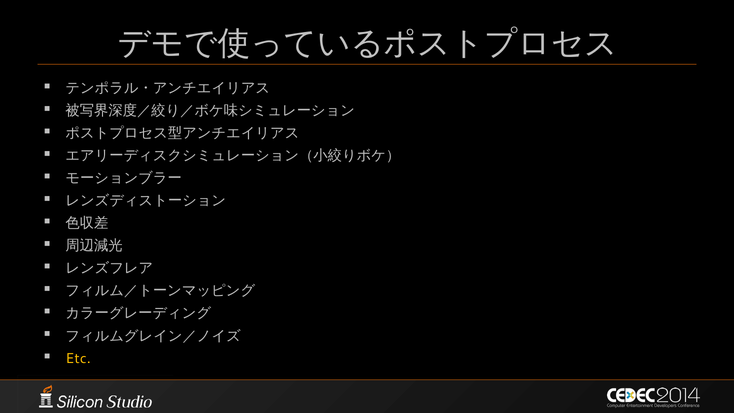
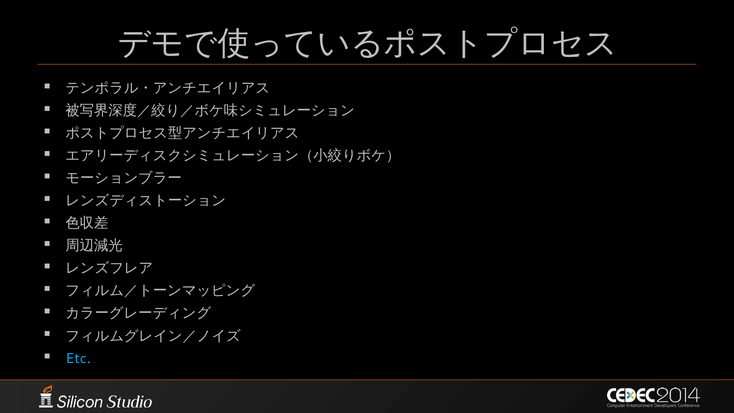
Etc colour: yellow -> light blue (78, 358)
